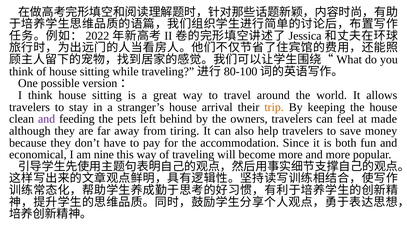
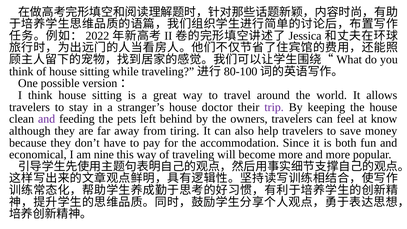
arrival: arrival -> doctor (217, 107)
trip colour: orange -> purple (274, 107)
made: made -> know (384, 119)
